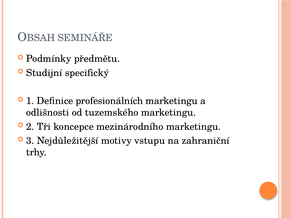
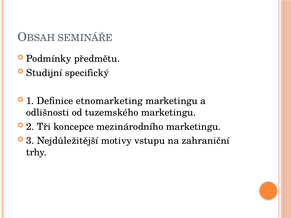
profesionálních: profesionálních -> etnomarketing (109, 101)
